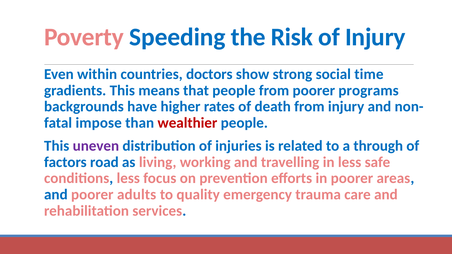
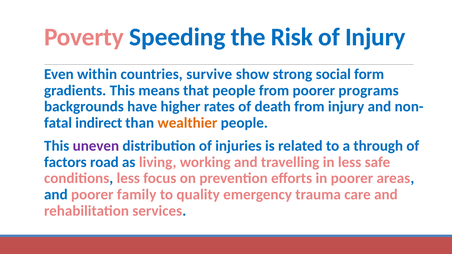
doctors: doctors -> survive (209, 74)
time: time -> form (369, 74)
impose: impose -> indirect (99, 123)
wealthier colour: red -> orange (187, 123)
adults: adults -> family (137, 195)
